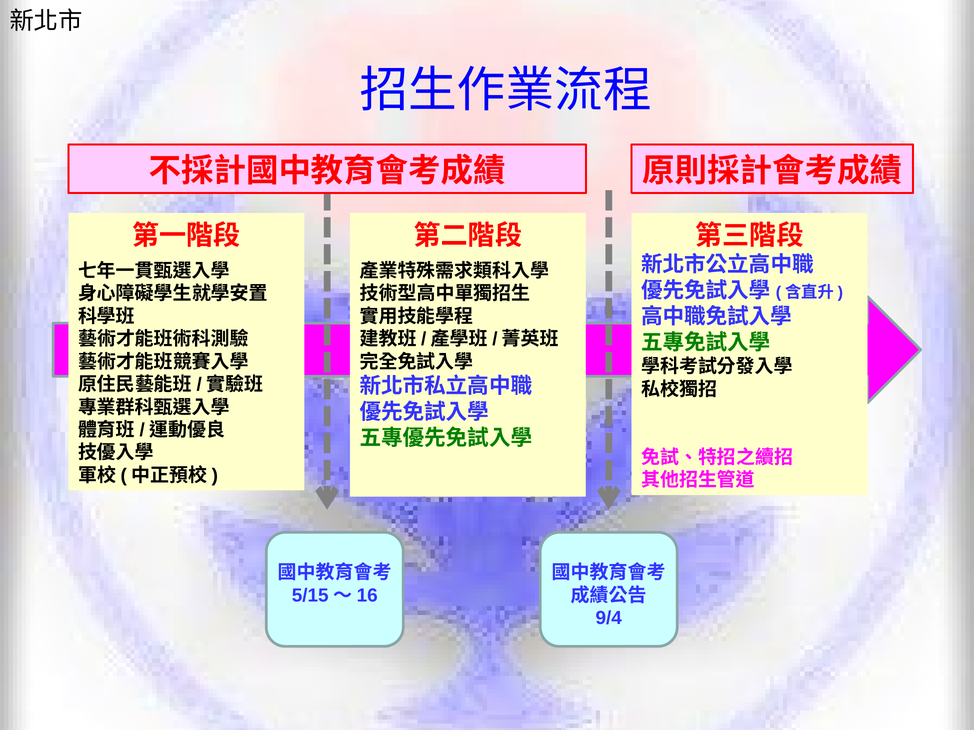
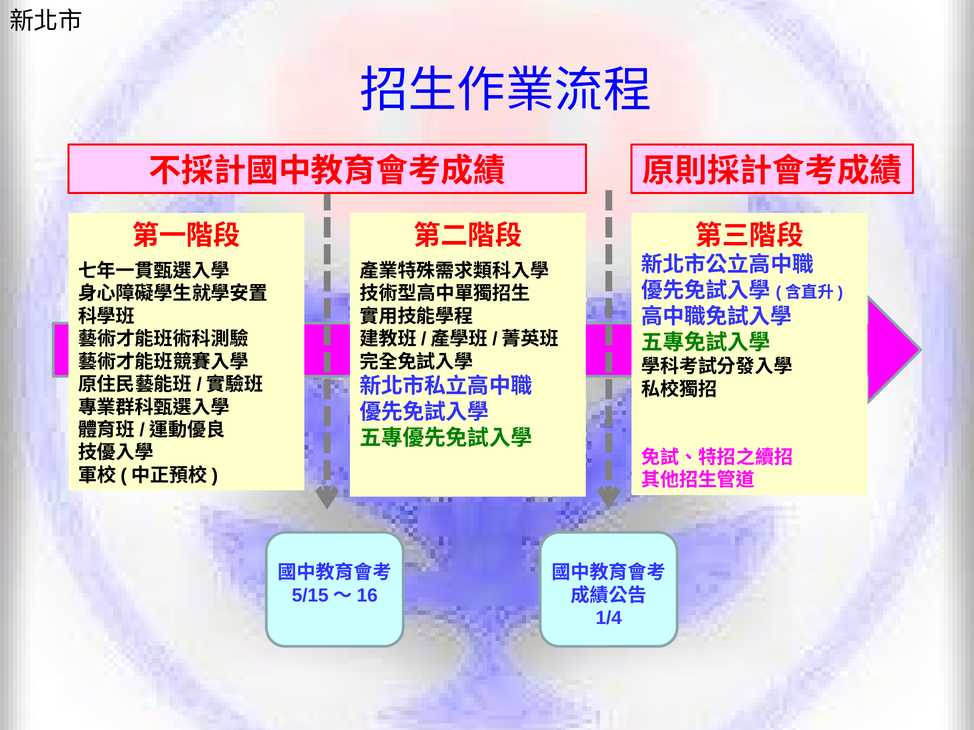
9/4: 9/4 -> 1/4 (609, 618)
